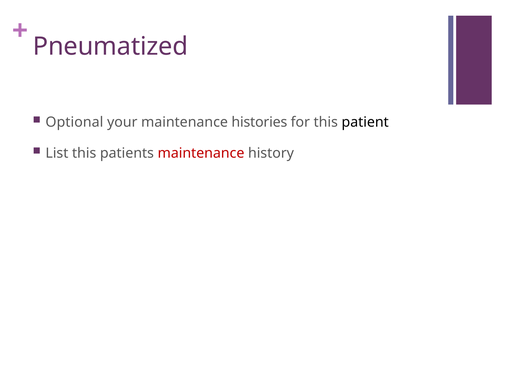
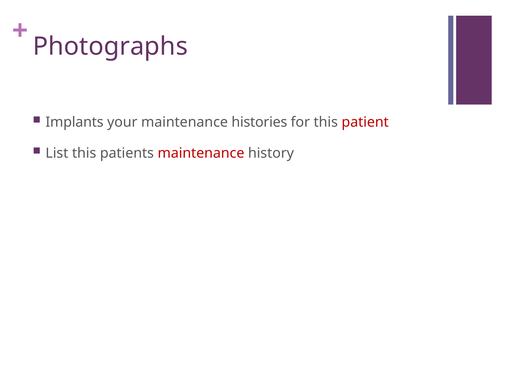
Pneumatized: Pneumatized -> Photographs (110, 46)
Optional: Optional -> Implants (75, 122)
patient colour: black -> red (365, 122)
